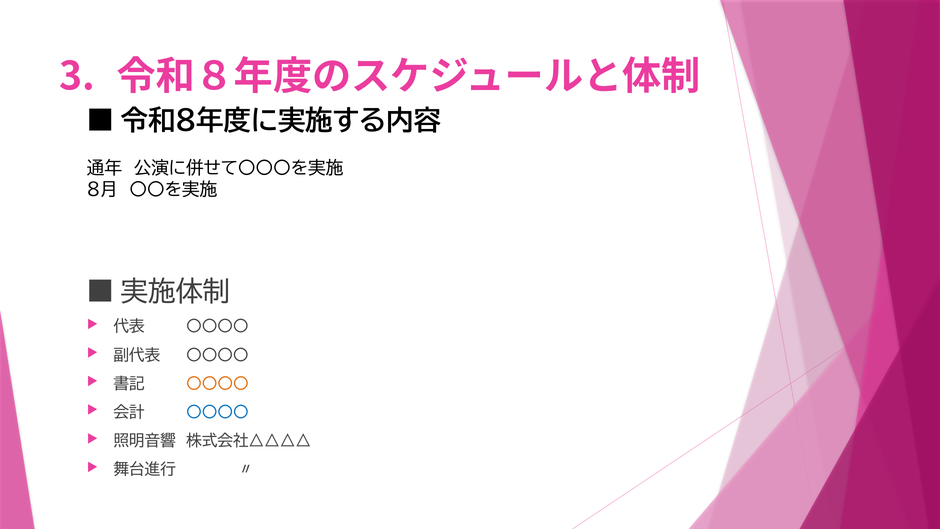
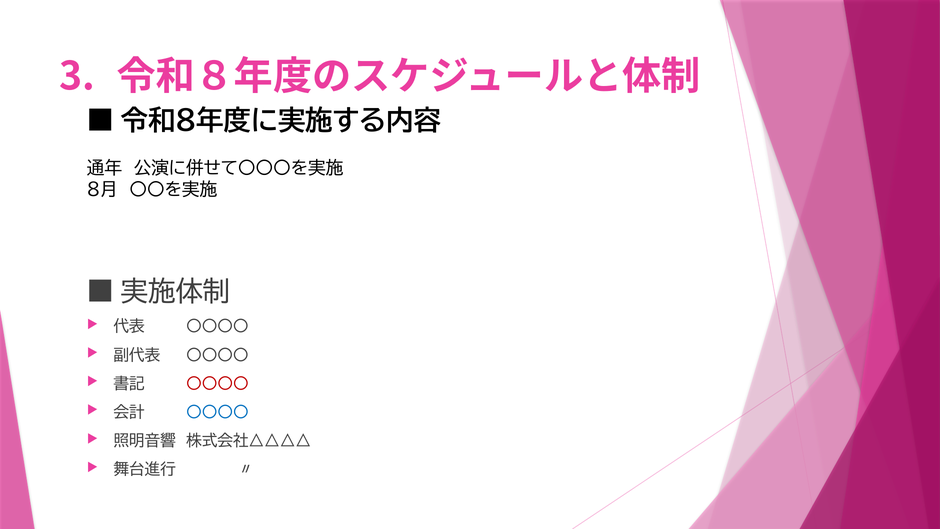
〇〇〇〇 colour: orange -> red (217, 384)
